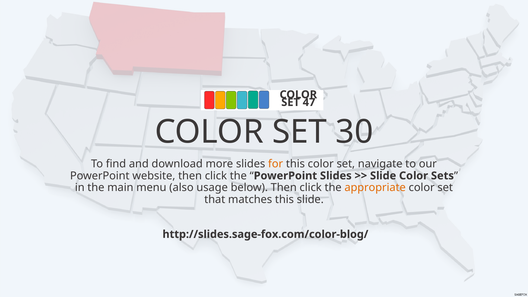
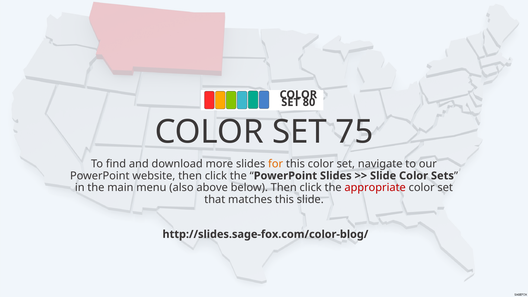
47: 47 -> 80 (309, 102)
30: 30 -> 75 (354, 132)
usage: usage -> above (212, 188)
appropriate colour: orange -> red (375, 188)
